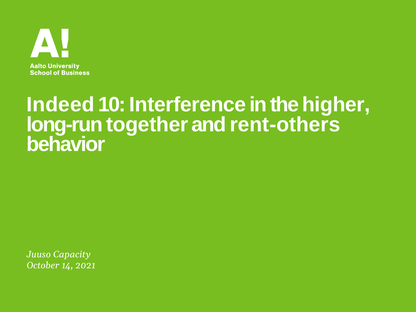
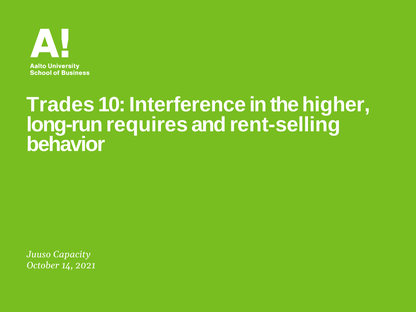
Indeed: Indeed -> Trades (61, 105)
together: together -> requires (147, 125)
rent-others: rent-others -> rent-selling (285, 125)
